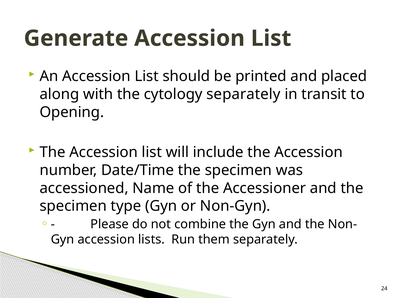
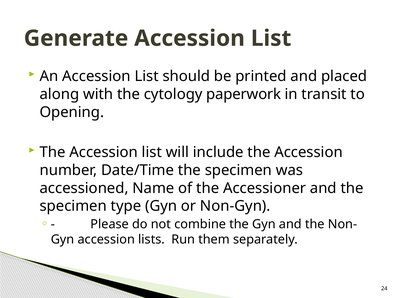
cytology separately: separately -> paperwork (244, 94)
